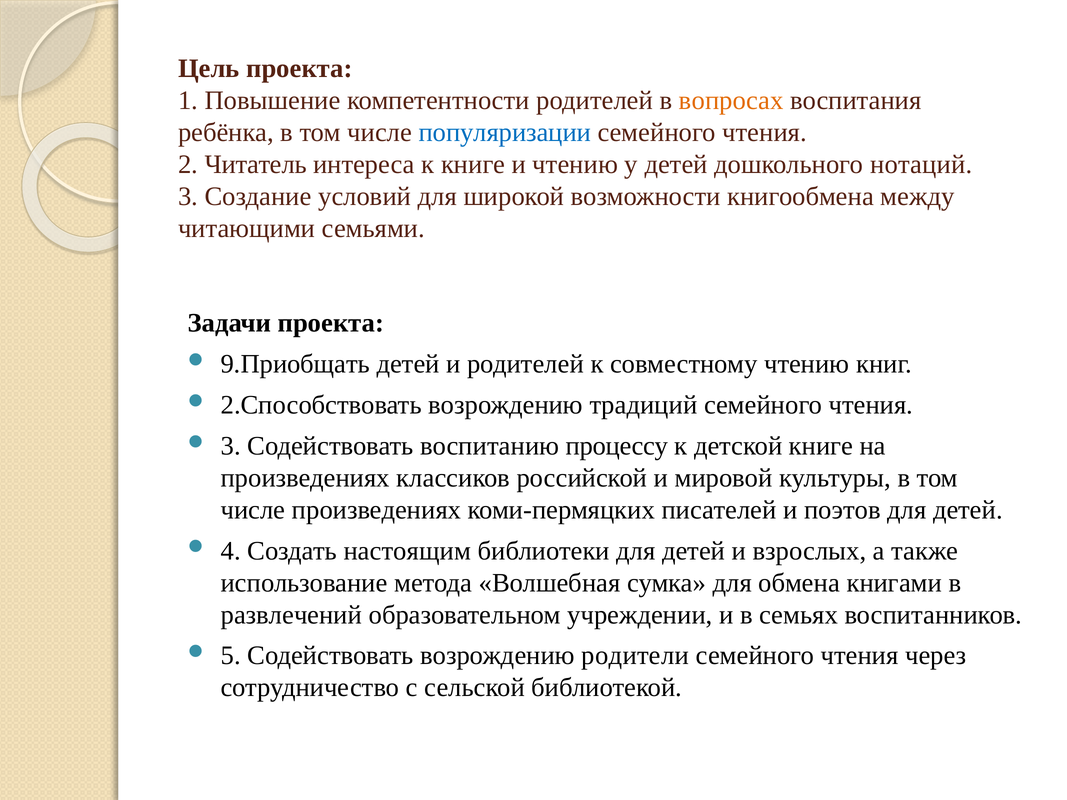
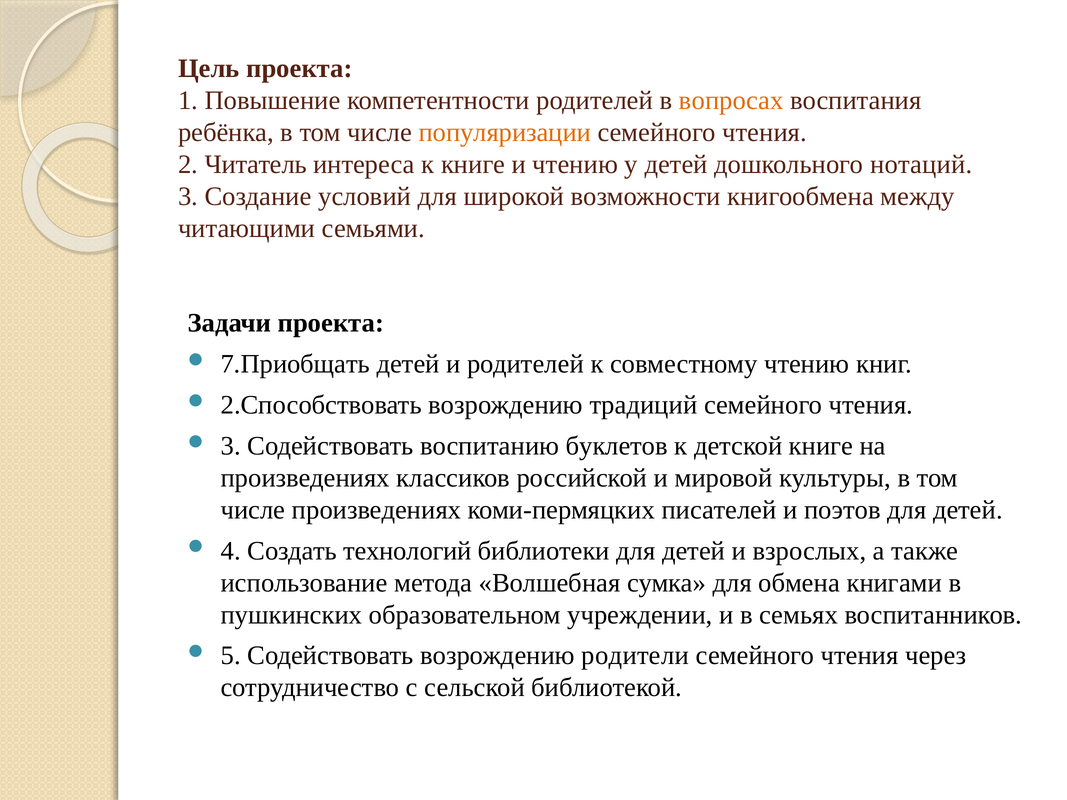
популяризации colour: blue -> orange (505, 133)
9.Приобщать: 9.Приобщать -> 7.Приобщать (295, 364)
процессу: процессу -> буклетов (617, 446)
настоящим: настоящим -> технологий (407, 551)
развлечений: развлечений -> пушкинских (291, 615)
